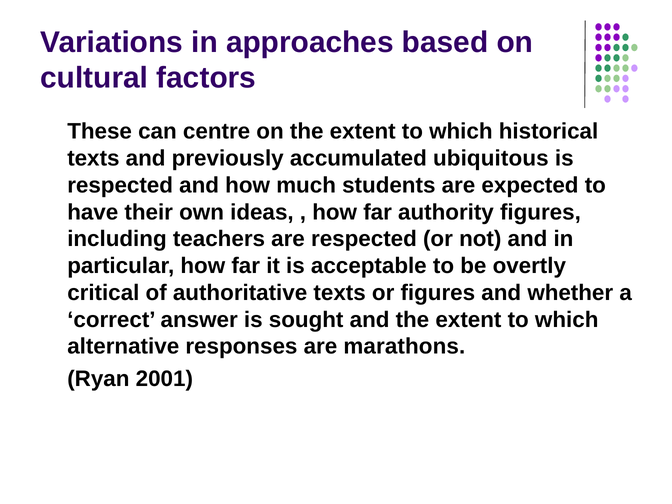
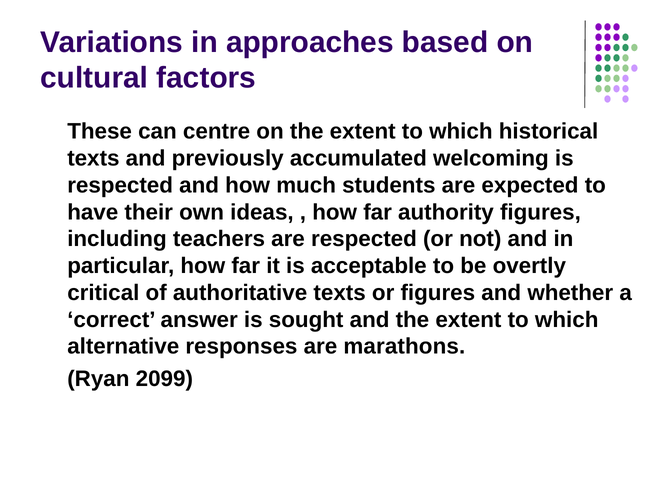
ubiquitous: ubiquitous -> welcoming (491, 158)
2001: 2001 -> 2099 (164, 379)
